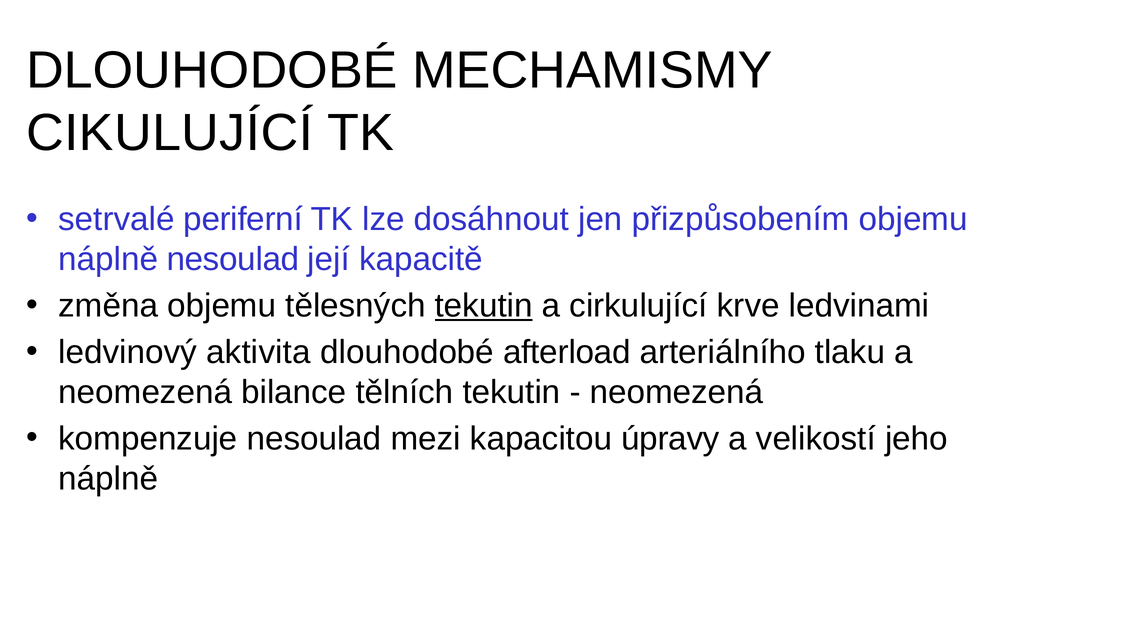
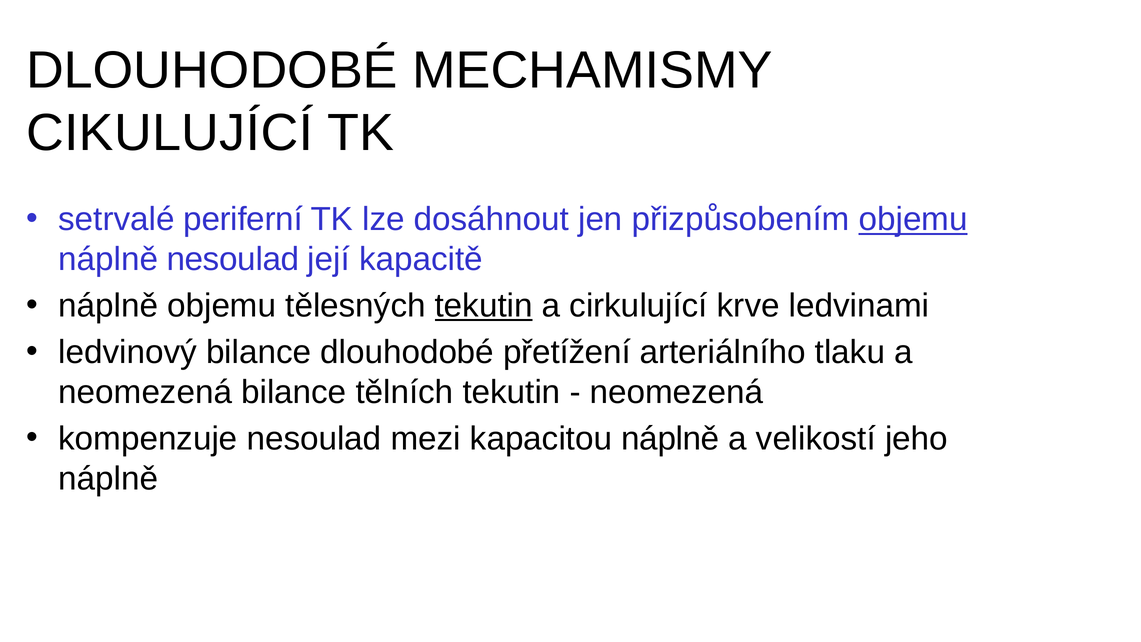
objemu underline: none -> present (913, 219)
změna: změna -> náplně (108, 306)
ledvinový aktivita: aktivita -> bilance (259, 352)
afterload: afterload -> přetížení (567, 352)
kapacitou úpravy: úpravy -> náplně (670, 439)
